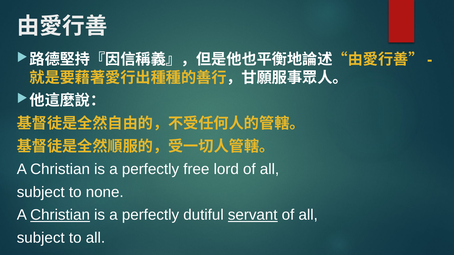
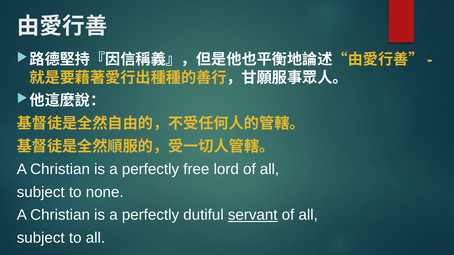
Christian underline: present -> none (60, 215)
